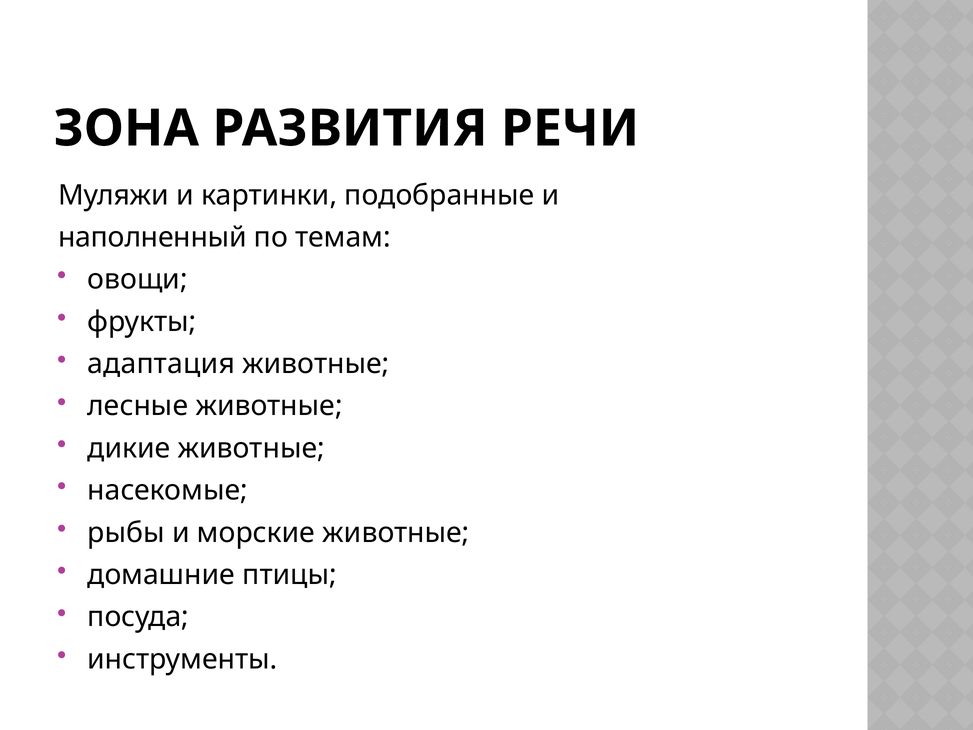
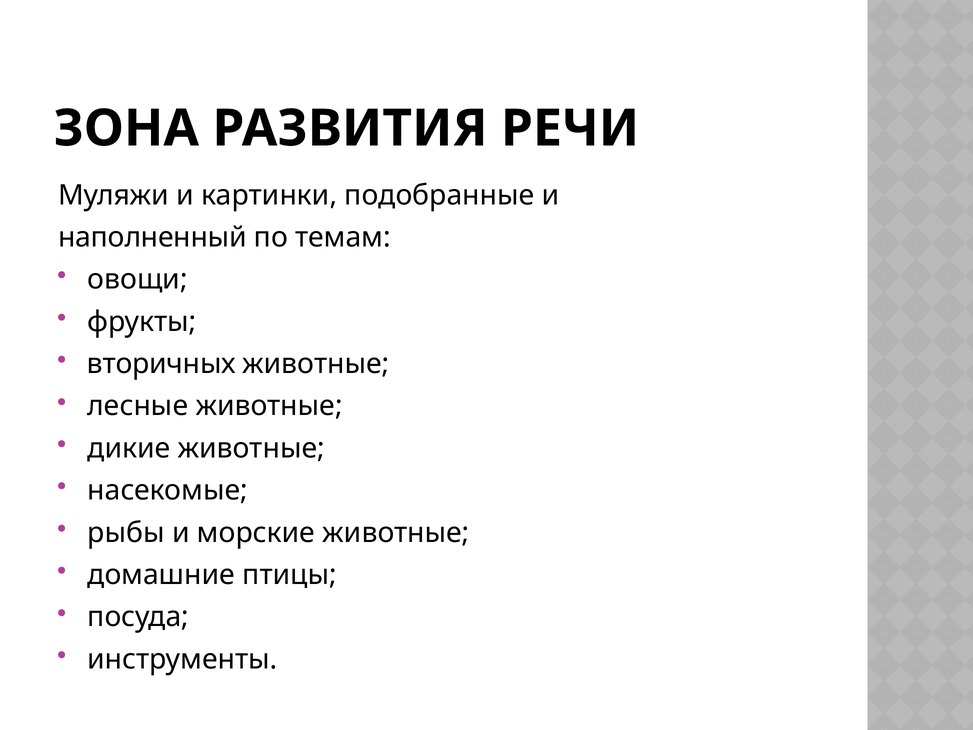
адаптация: адаптация -> вторичных (161, 364)
